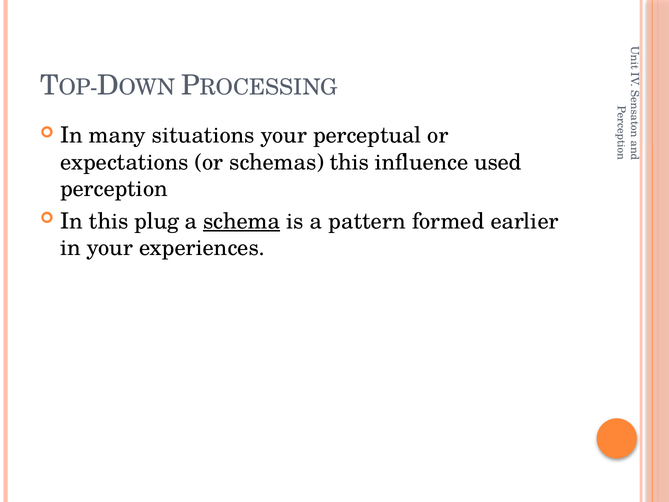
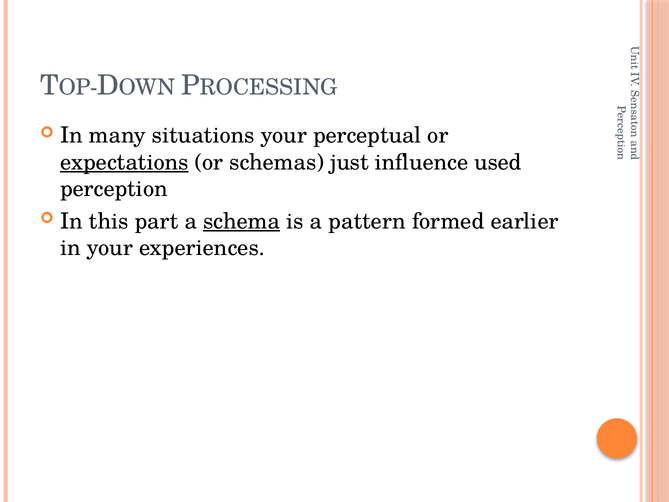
expectations underline: none -> present (124, 162)
schemas this: this -> just (349, 162)
plug: plug -> part (157, 221)
